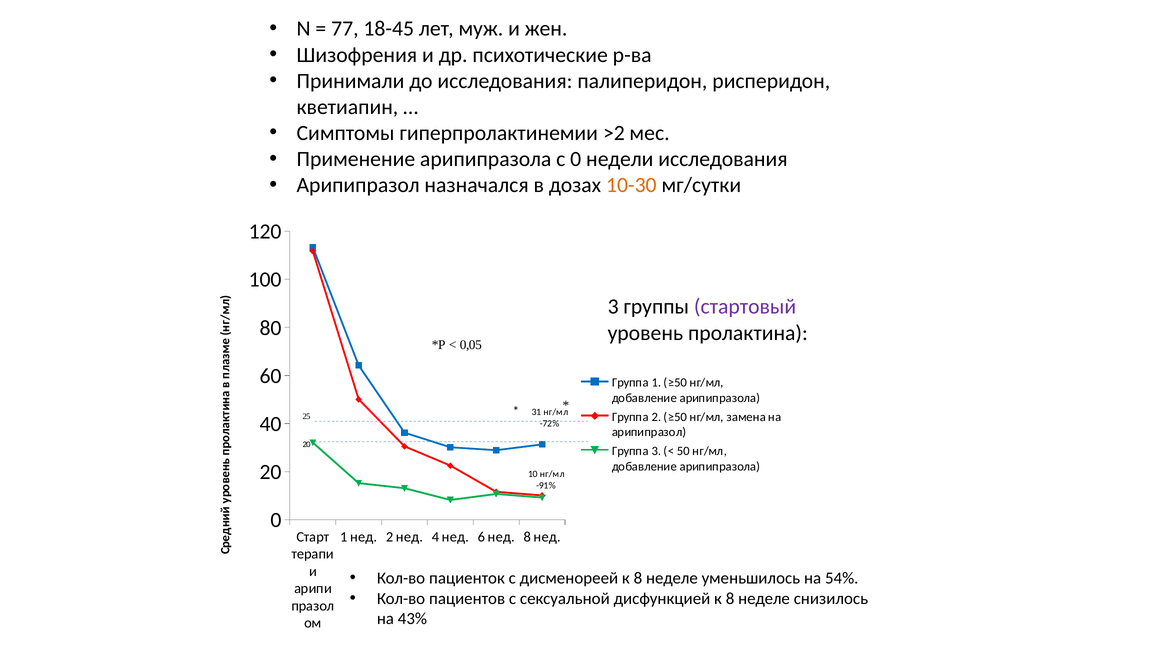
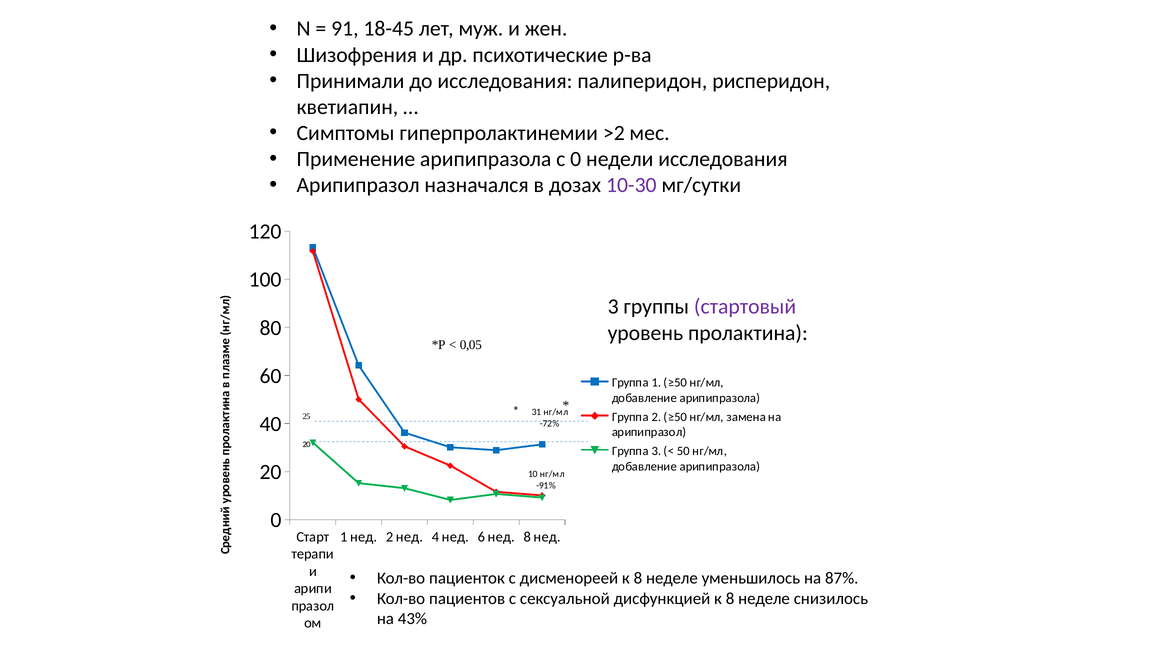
77: 77 -> 91 (345, 29)
10-30 colour: orange -> purple (631, 185)
54%: 54% -> 87% (842, 579)
